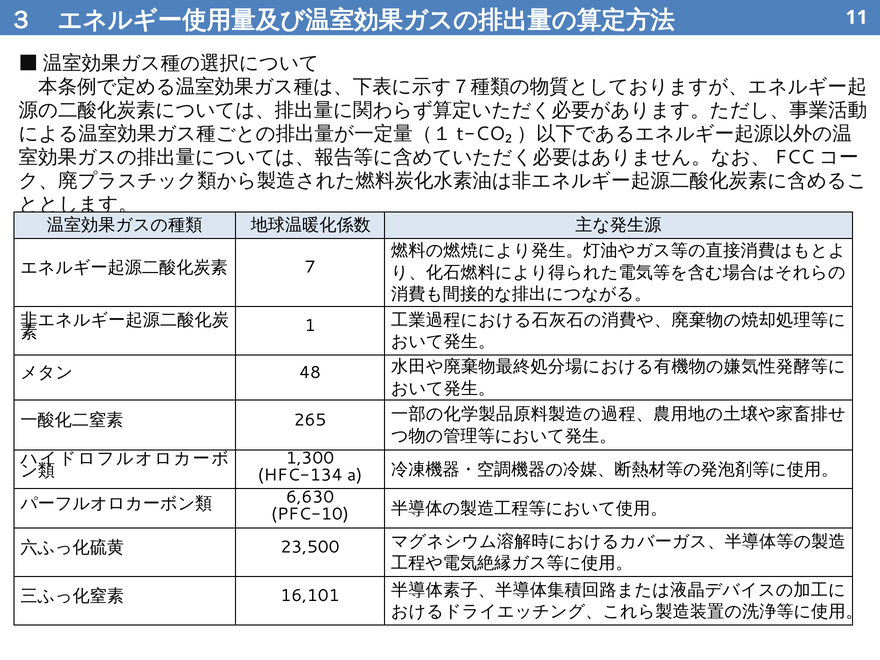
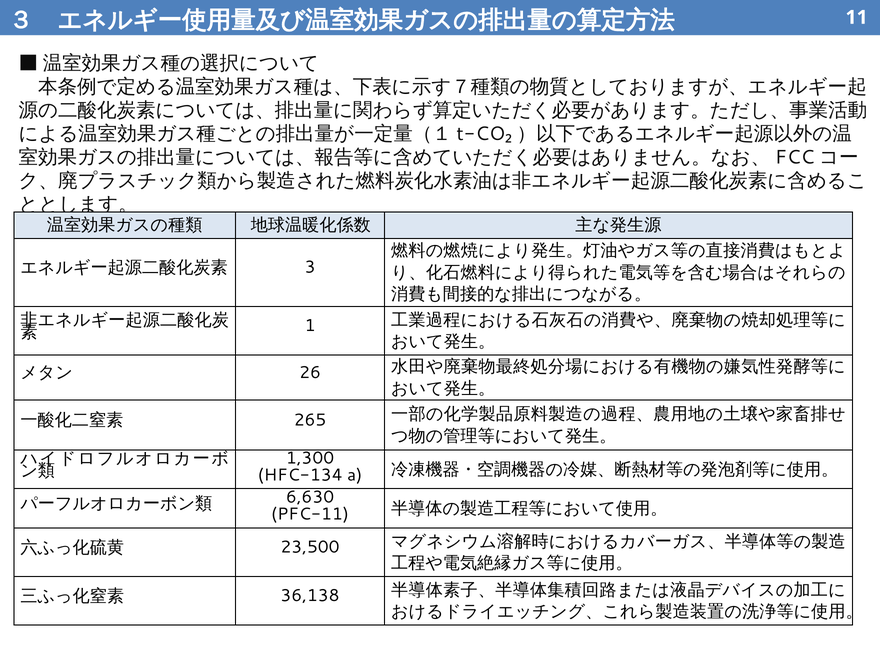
7: 7 -> 3 (310, 267)
48: 48 -> 26 (310, 372)
PFC-10: PFC-10 -> PFC-11 (310, 514)
16,101: 16,101 -> 36,138 (310, 596)
